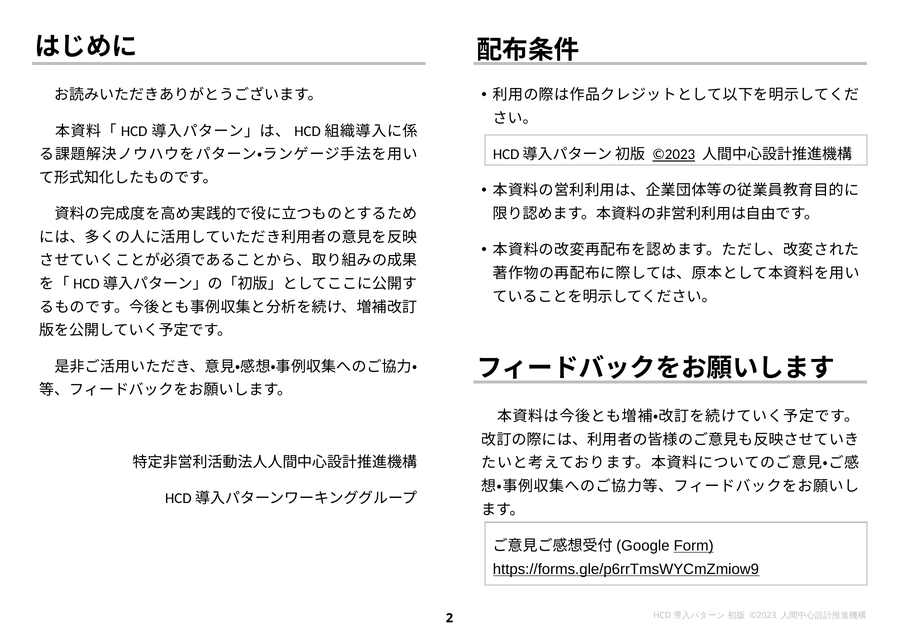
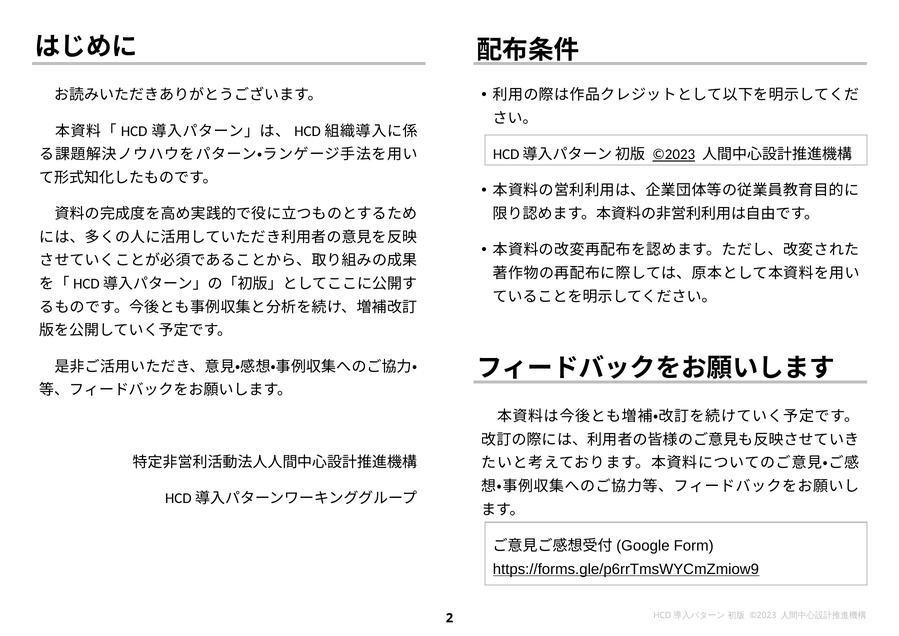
Form underline: present -> none (694, 545)
